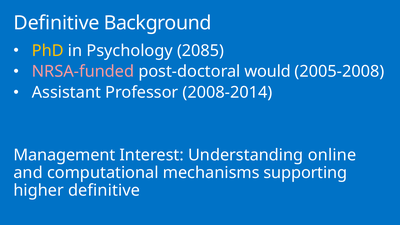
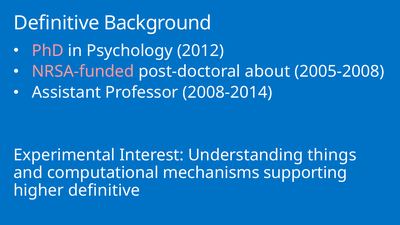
PhD colour: yellow -> pink (48, 51)
2085: 2085 -> 2012 (201, 51)
would: would -> about (267, 72)
Management: Management -> Experimental (64, 155)
online: online -> things (332, 155)
